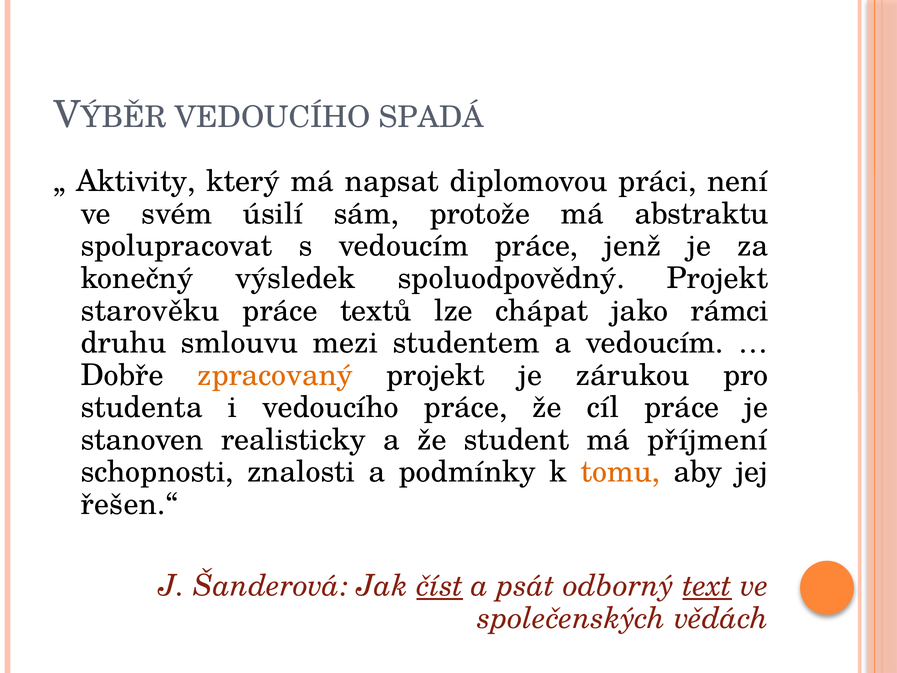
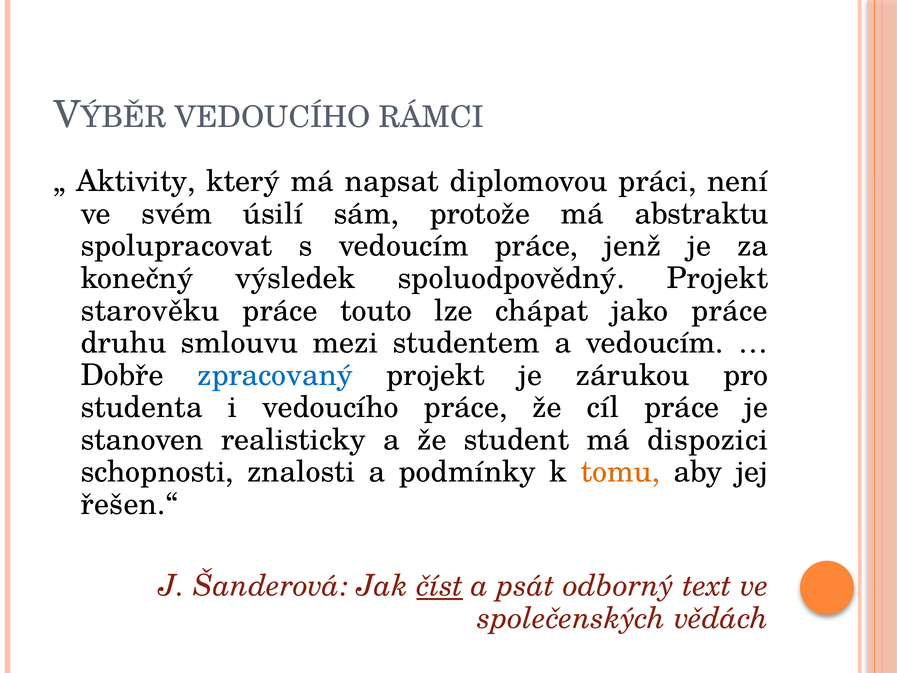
SPADÁ: SPADÁ -> RÁMCI (431, 117)
textů: textů -> touto (376, 311)
jako rámci: rámci -> práce (730, 311)
zpracovaný colour: orange -> blue (275, 375)
příjmení: příjmení -> dispozici (708, 440)
text underline: present -> none (707, 586)
